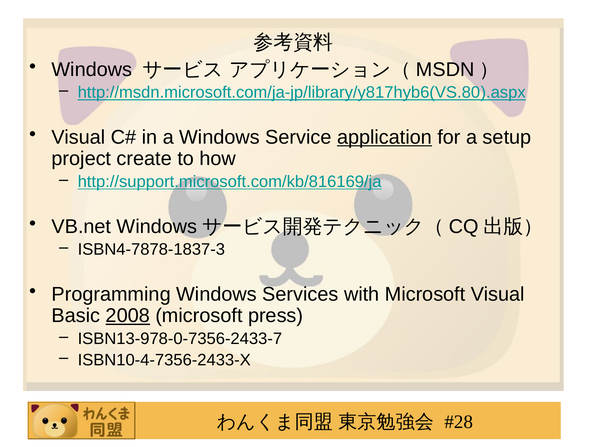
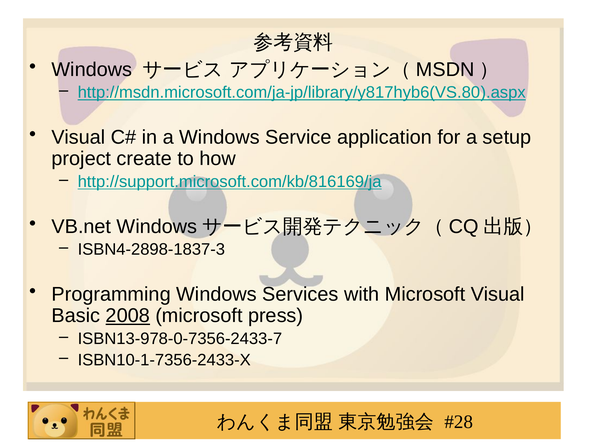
application underline: present -> none (385, 137)
ISBN4-7878-1837-3: ISBN4-7878-1837-3 -> ISBN4-2898-1837-3 (151, 249)
ISBN10-4-7356-2433-X: ISBN10-4-7356-2433-X -> ISBN10-1-7356-2433-X (164, 360)
